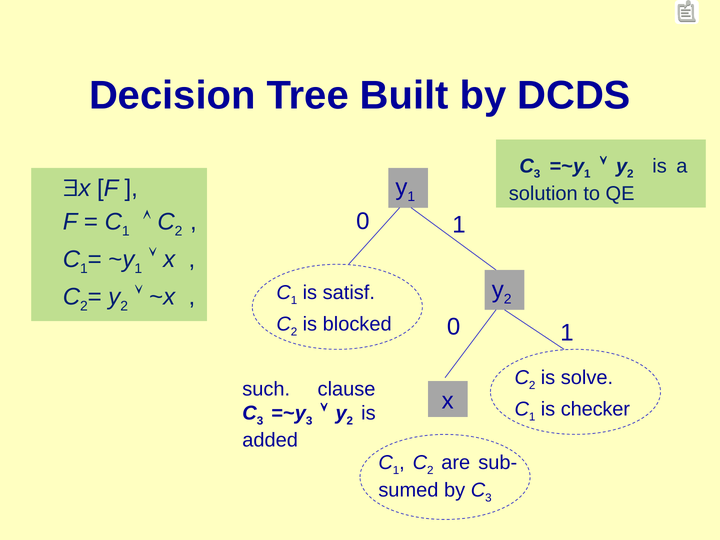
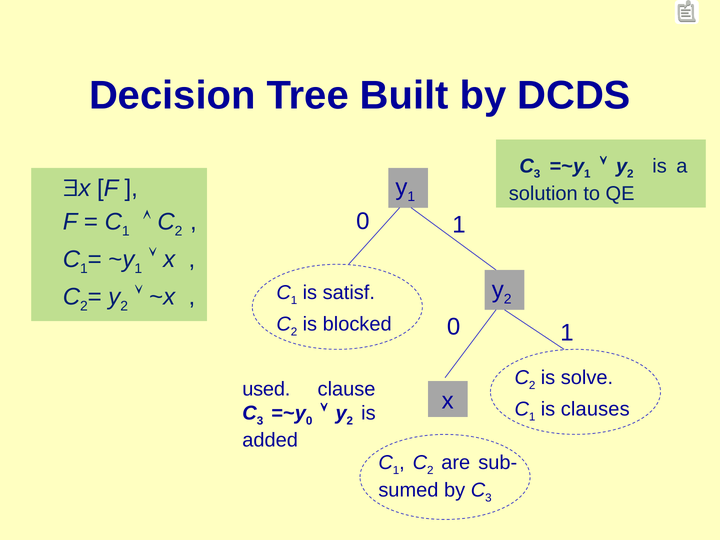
such: such -> used (266, 389)
checker: checker -> clauses (595, 409)
3: 3 -> 0 (309, 421)
